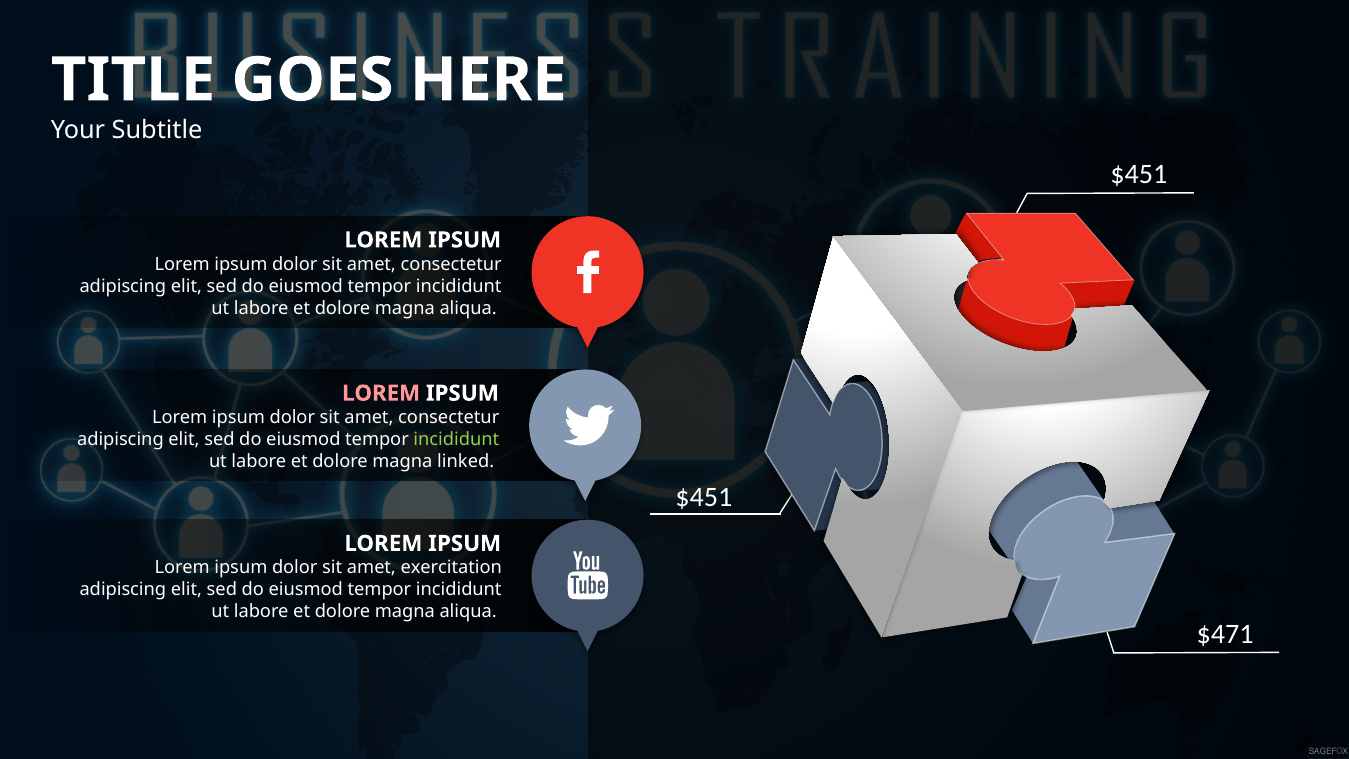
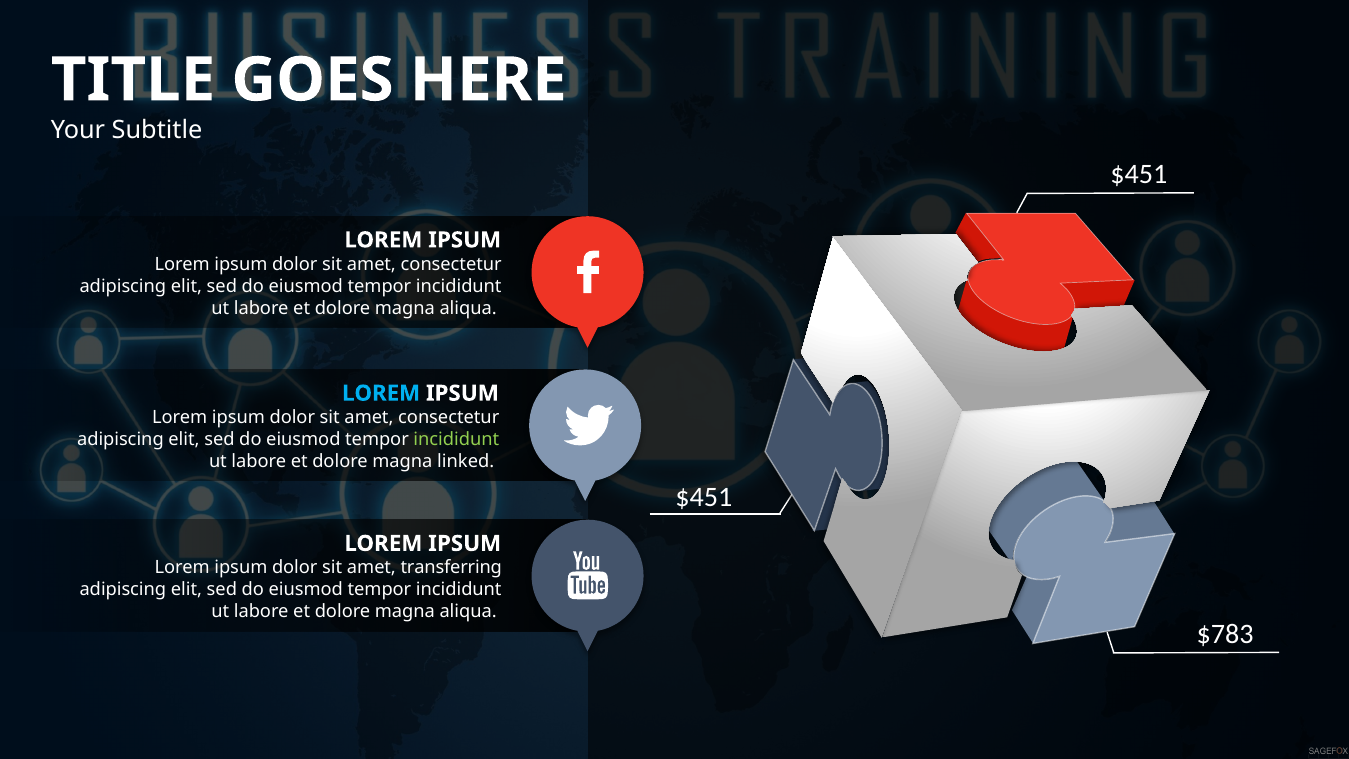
LOREM colour: pink -> light blue (381, 393)
exercitation: exercitation -> transferring (451, 568)
$471: $471 -> $783 (1225, 635)
